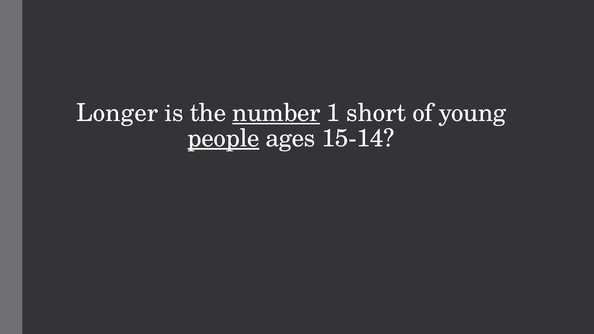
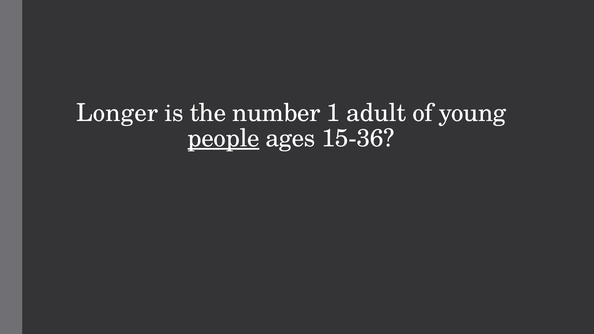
number underline: present -> none (276, 113)
short: short -> adult (376, 113)
15-14: 15-14 -> 15-36 (358, 138)
